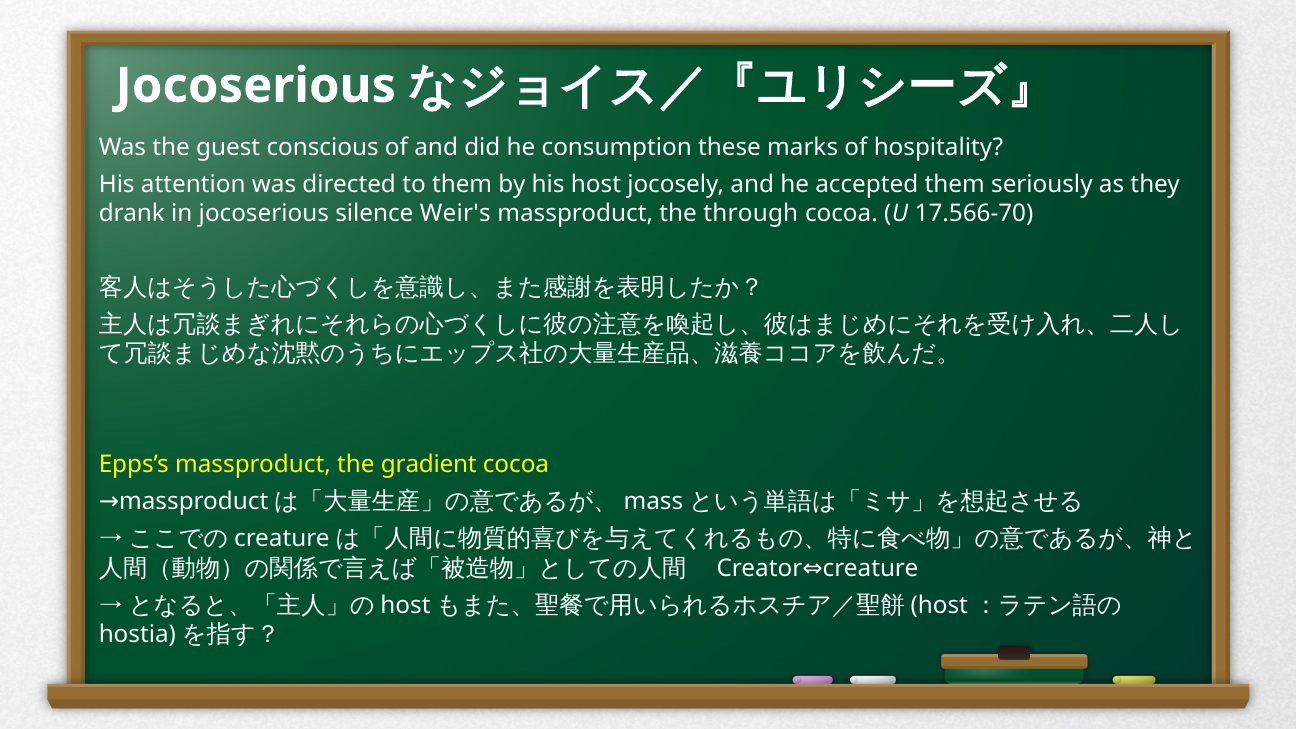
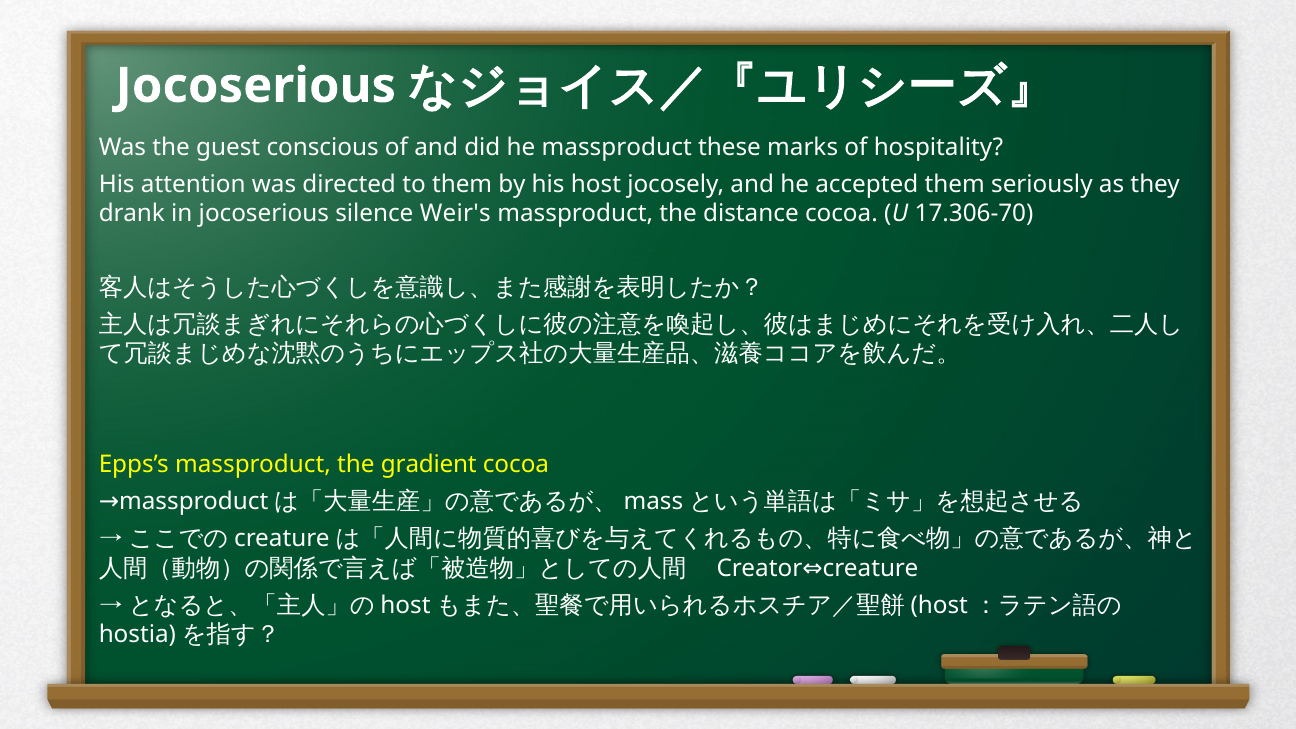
he consumption: consumption -> massproduct (617, 148)
through: through -> distance (751, 214)
17.566-70: 17.566-70 -> 17.306-70 (974, 214)
